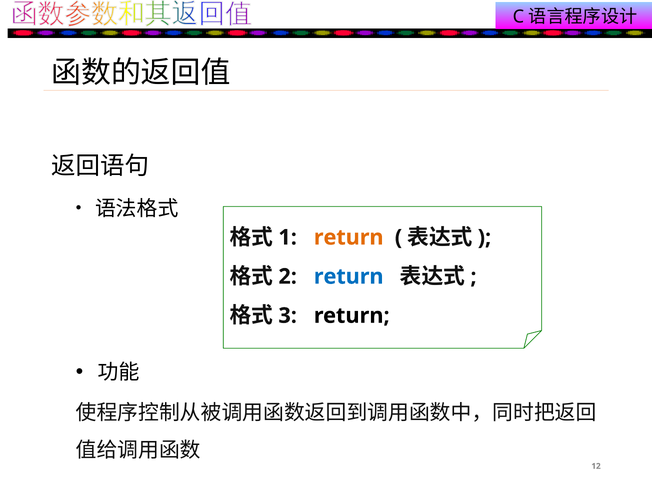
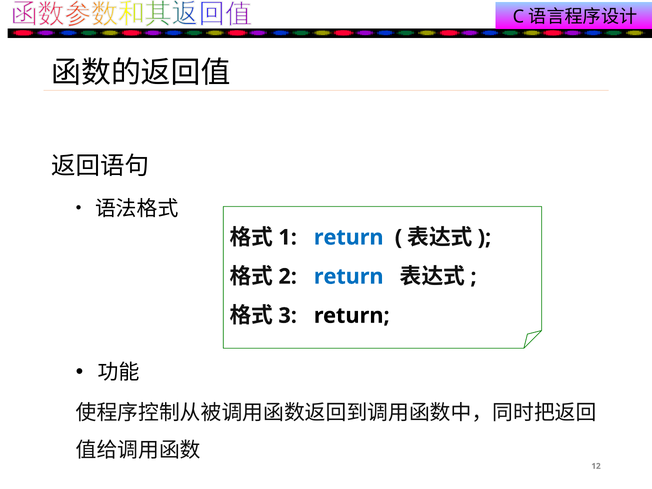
return colour: orange -> blue (349, 237)
